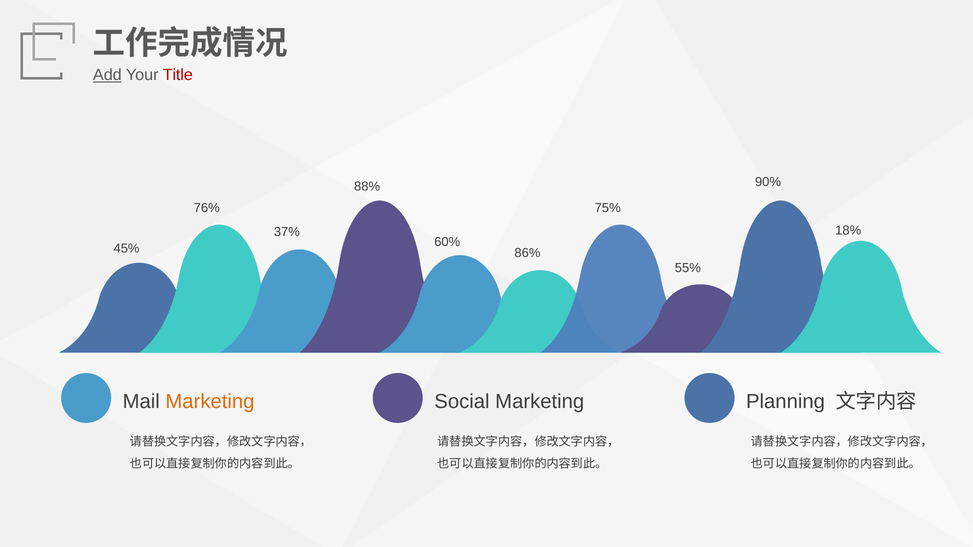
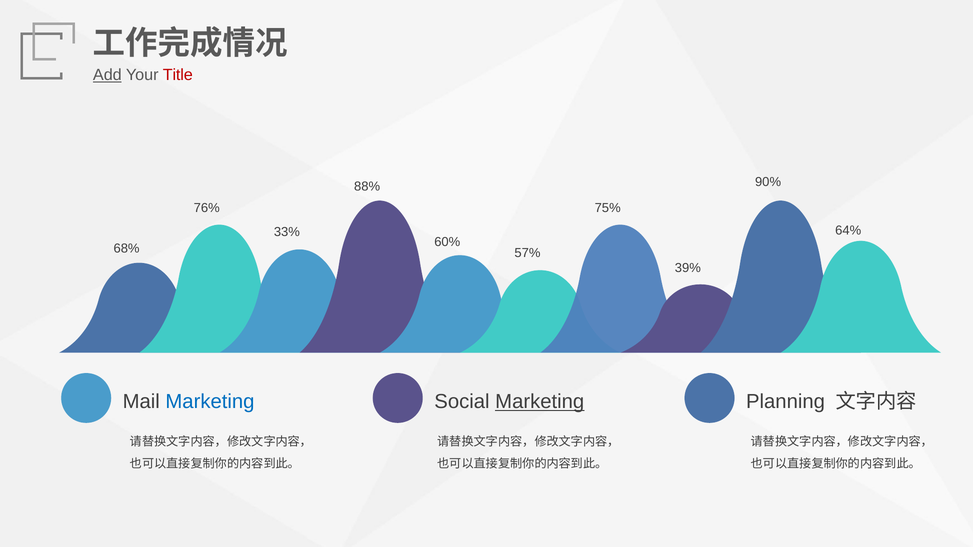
18%: 18% -> 64% (848, 230)
37%: 37% -> 33% (287, 232)
45%: 45% -> 68% (127, 248)
86%: 86% -> 57% (527, 253)
55%: 55% -> 39% (688, 268)
Marketing colour: orange -> blue (210, 402)
Marketing underline: none -> present (540, 402)
